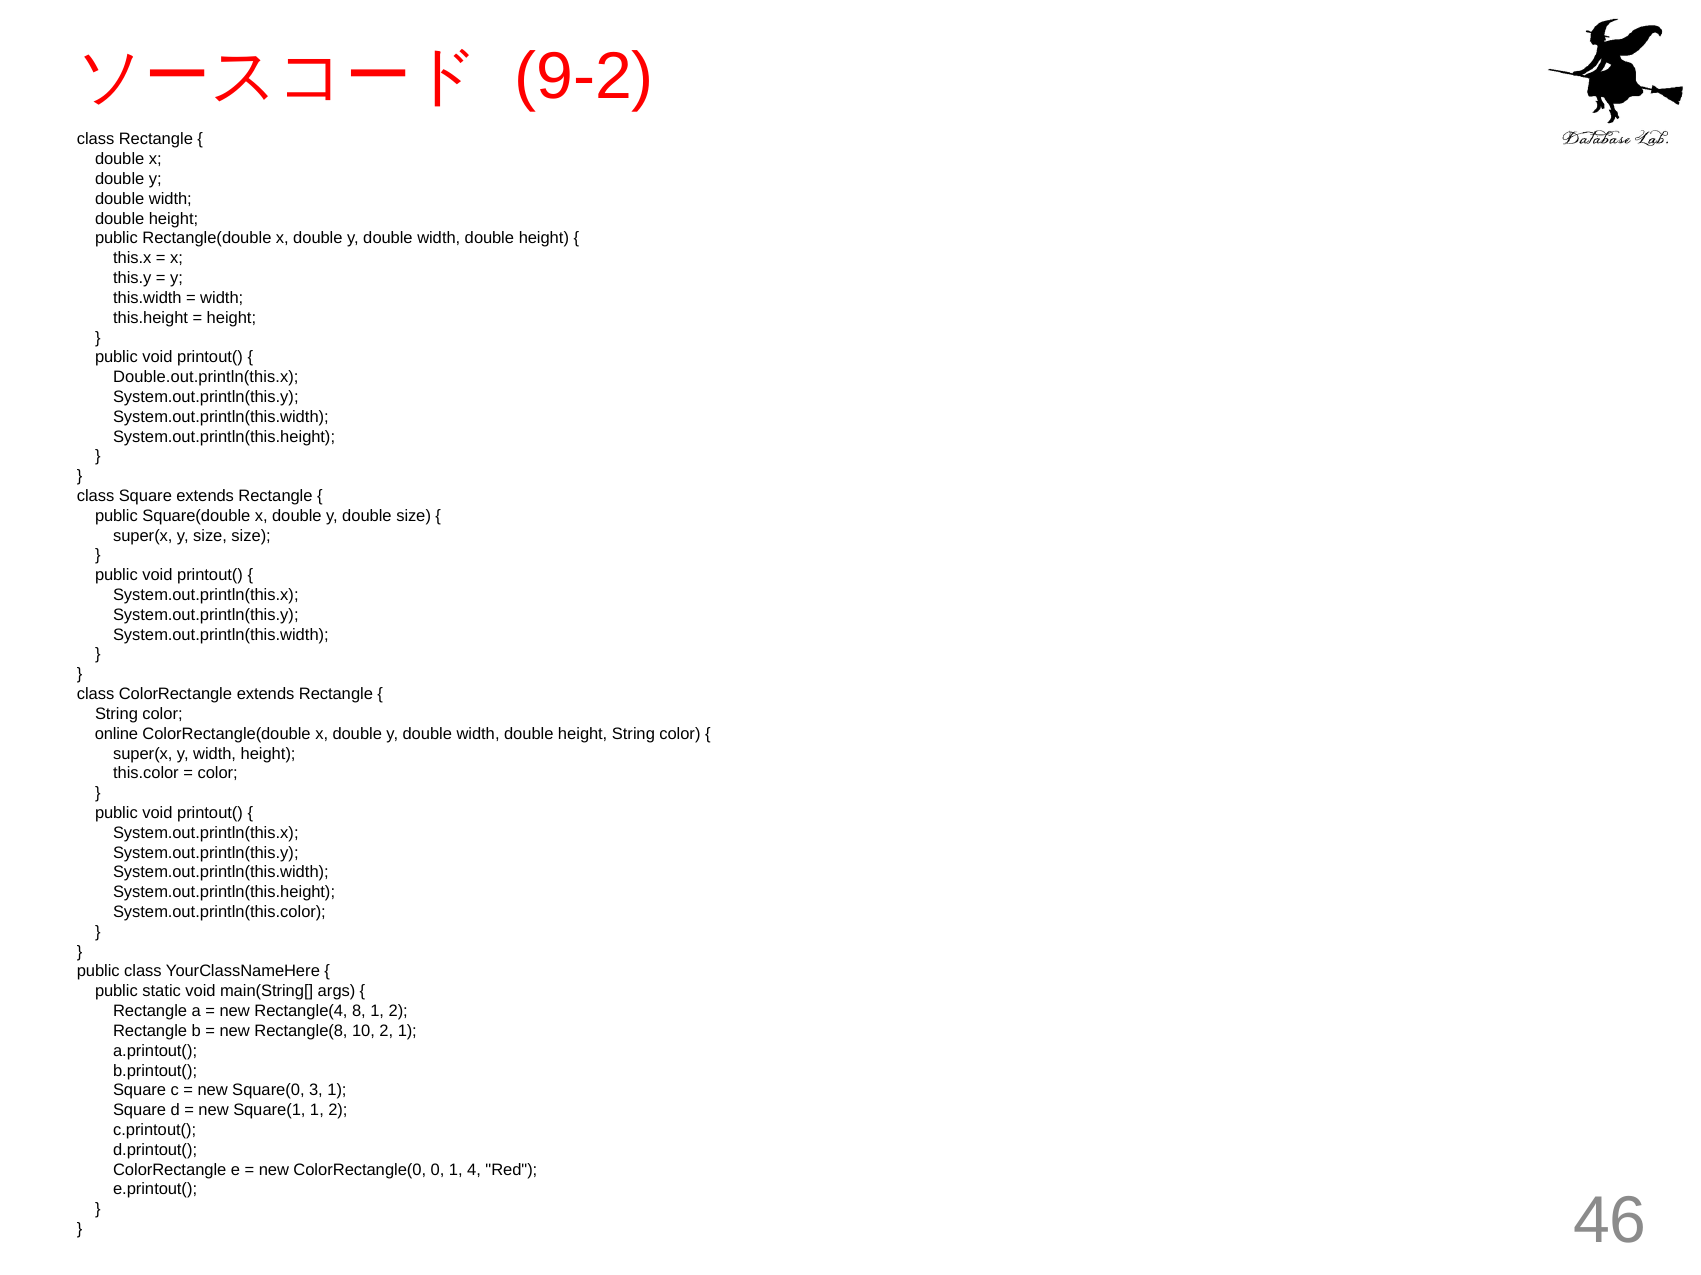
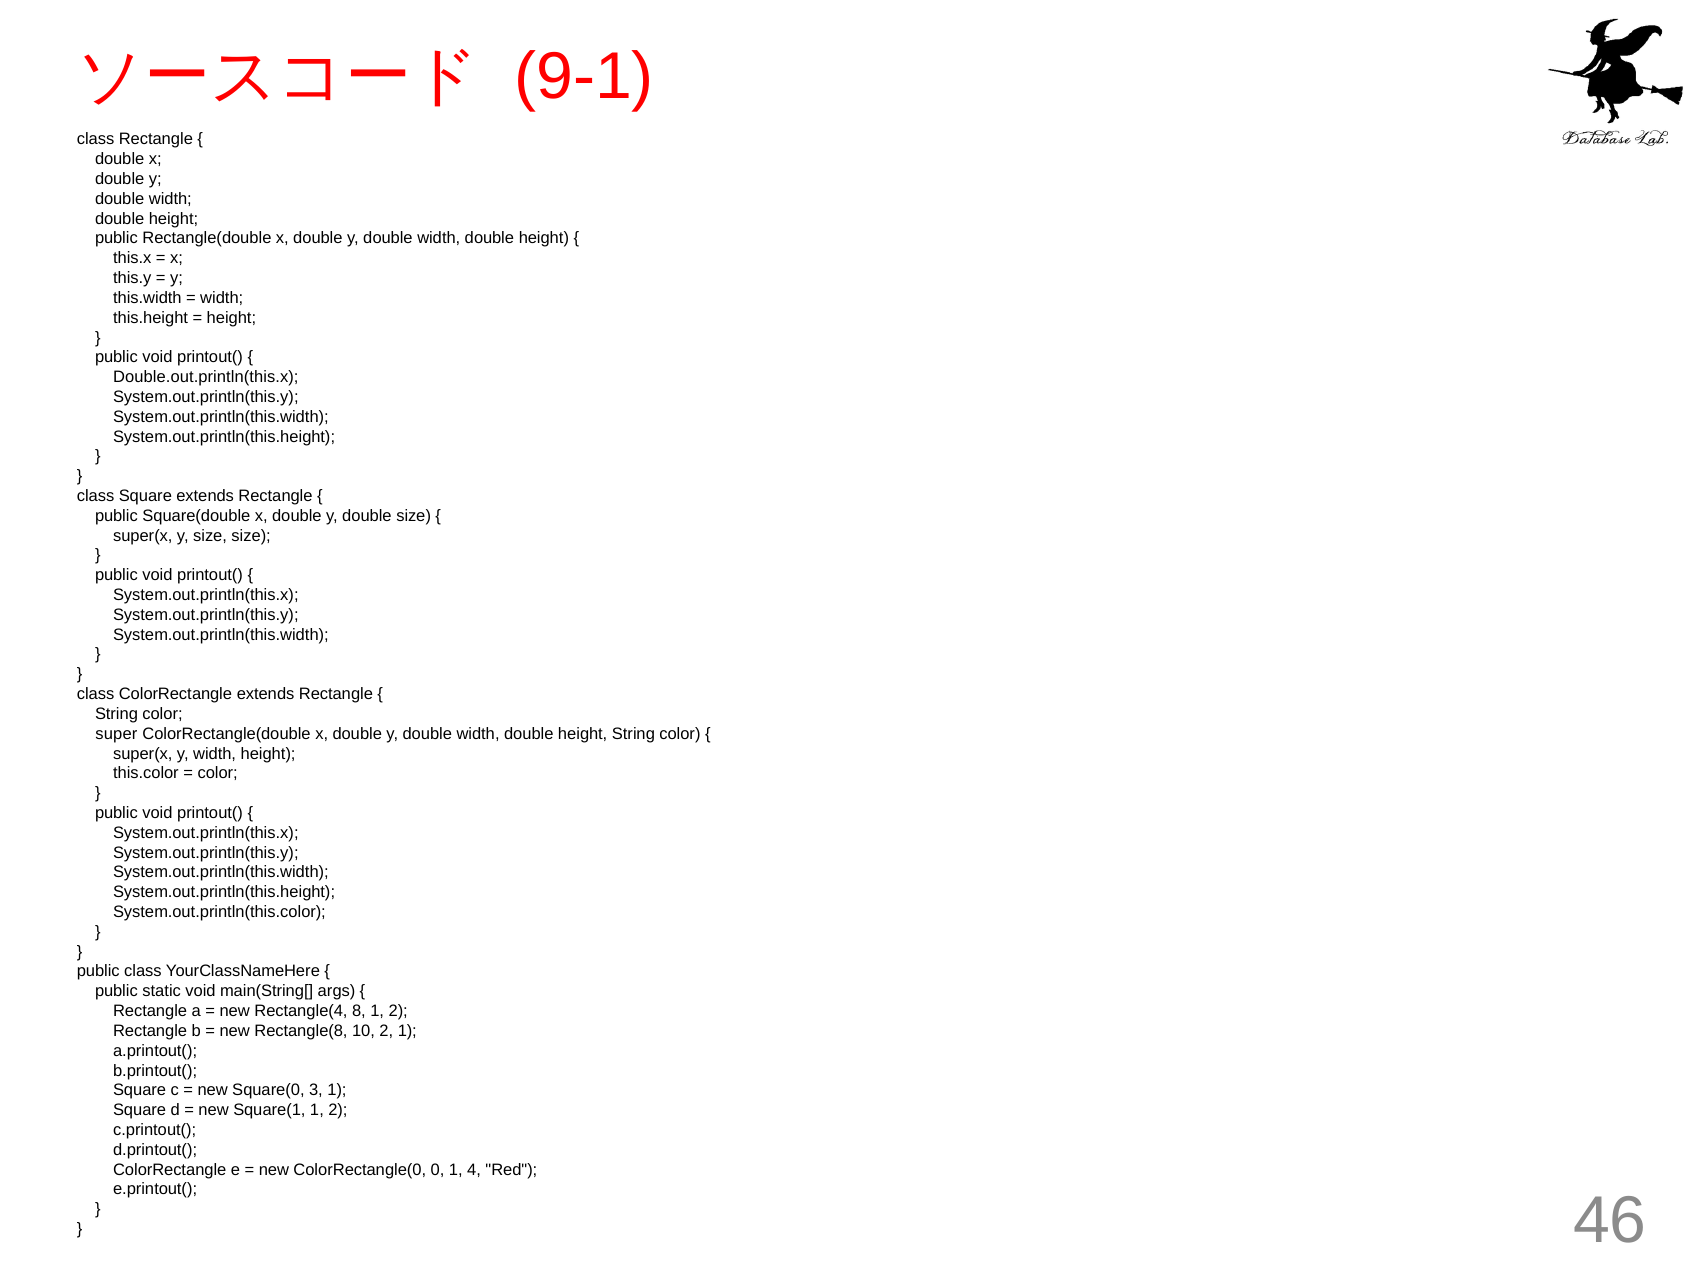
9-2: 9-2 -> 9-1 (584, 76)
online: online -> super (116, 734)
